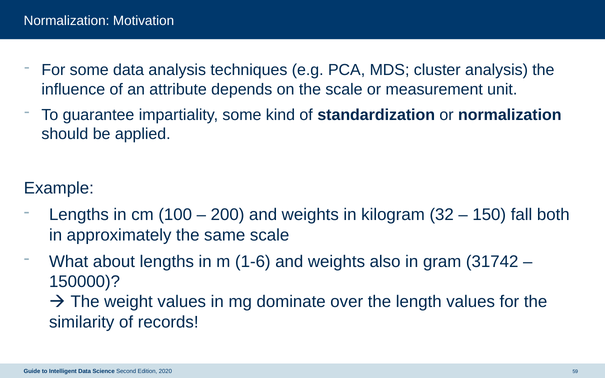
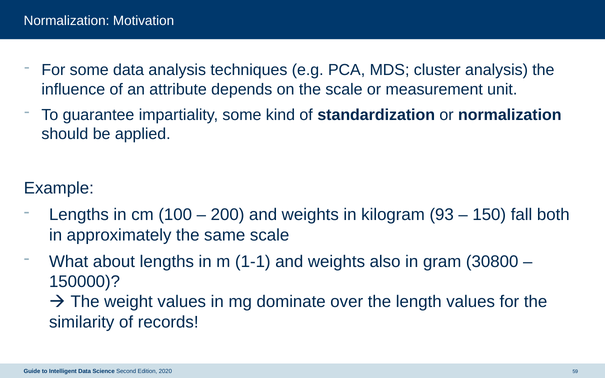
32: 32 -> 93 (442, 215)
1-6: 1-6 -> 1-1 (253, 262)
31742: 31742 -> 30800 (492, 262)
